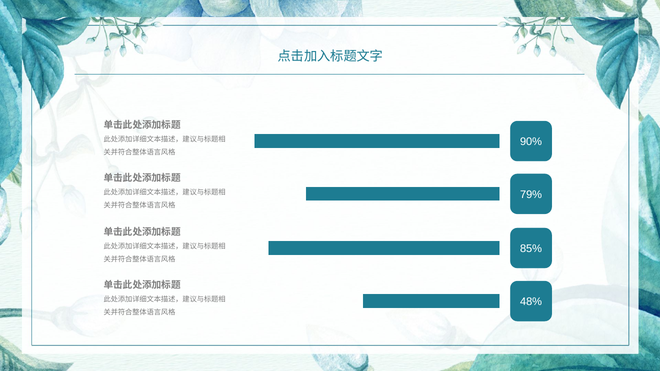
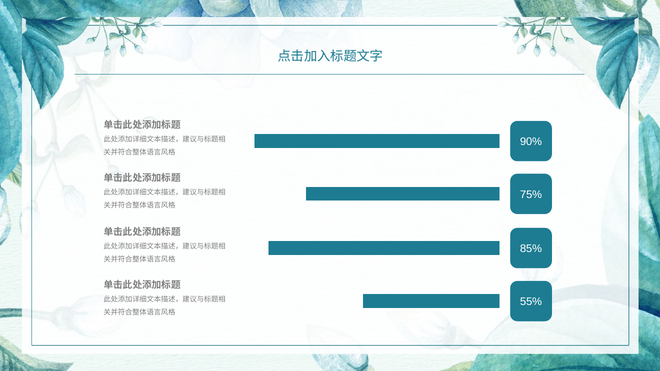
79%: 79% -> 75% (531, 195)
48%: 48% -> 55% (531, 302)
